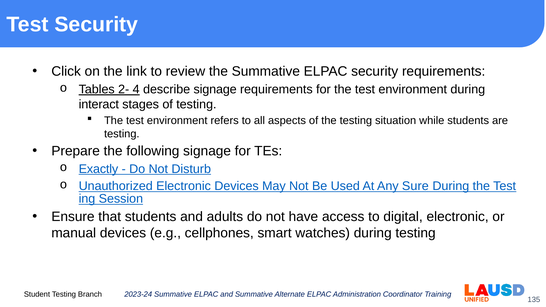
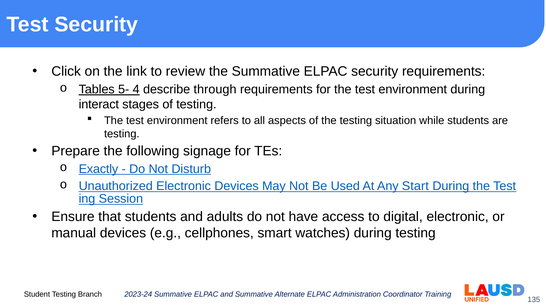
2-: 2- -> 5- (124, 89)
describe signage: signage -> through (215, 89)
Sure: Sure -> Start (415, 186)
